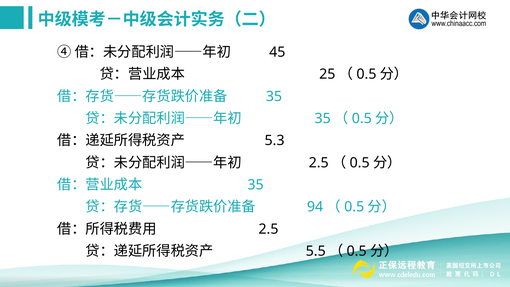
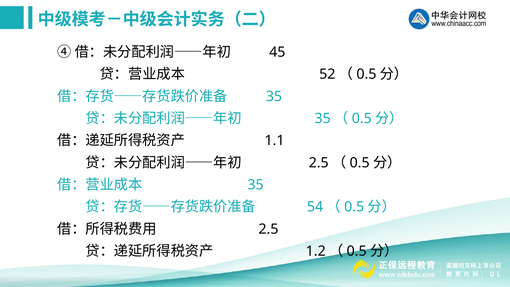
25: 25 -> 52 (327, 74)
5.3: 5.3 -> 1.1 (275, 141)
94: 94 -> 54 (315, 207)
5.5: 5.5 -> 1.2 (316, 251)
